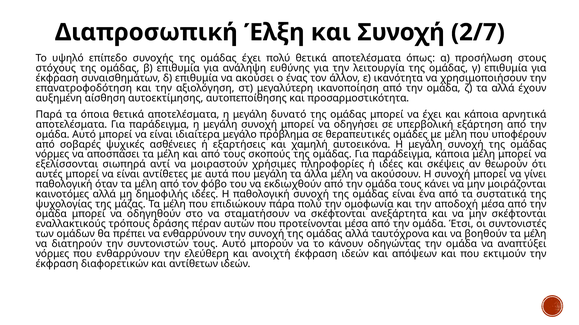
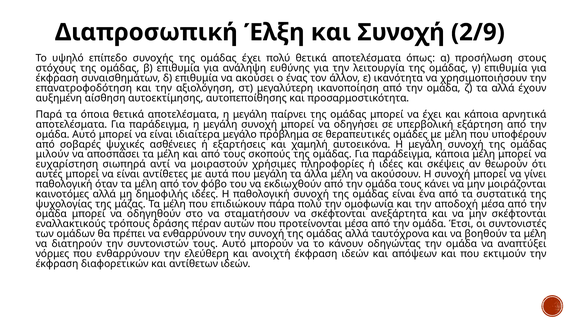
2/7: 2/7 -> 2/9 (478, 32)
δυνατό: δυνατό -> παίρνει (289, 115)
νόρμες: νόρμες -> μιλούν (52, 155)
εξελίσσονται: εξελίσσονται -> ευχαρίστηση (67, 165)
